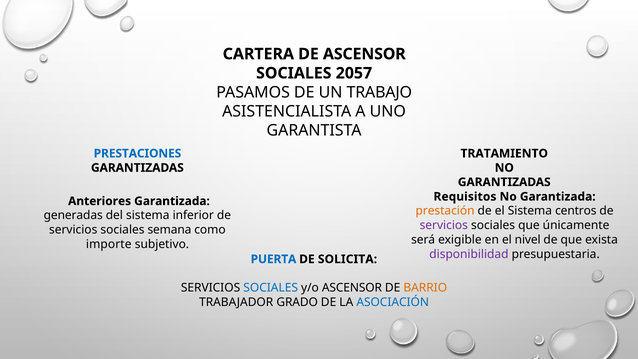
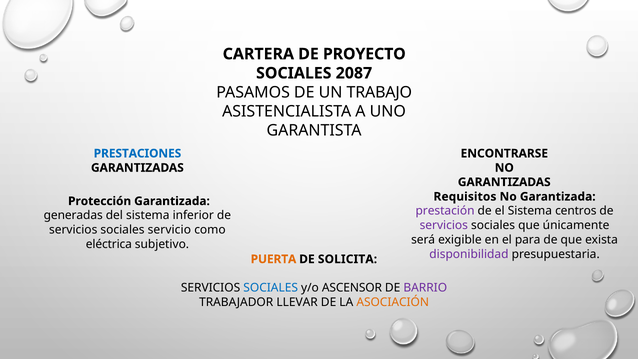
DE ASCENSOR: ASCENSOR -> PROYECTO (364, 54)
2057: 2057 -> 2087 (354, 73)
TRATAMIENTO: TRATAMIENTO -> ENCONTRARSE (504, 153)
Anteriores: Anteriores -> Protección (100, 201)
prestación colour: orange -> purple (445, 211)
semana: semana -> servicio (169, 230)
nivel: nivel -> para (528, 240)
importe: importe -> eléctrica (109, 244)
PUERTA colour: blue -> orange (273, 259)
BARRIO colour: orange -> purple (425, 288)
GRADO: GRADO -> LLEVAR (297, 302)
ASOCIACIÓN colour: blue -> orange (393, 302)
